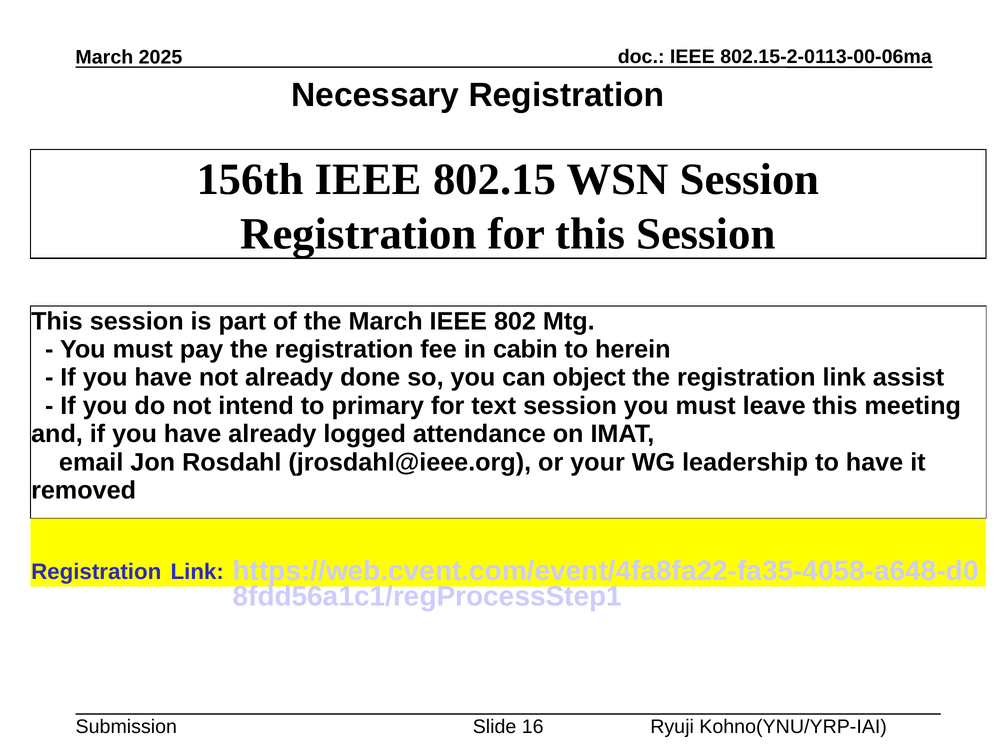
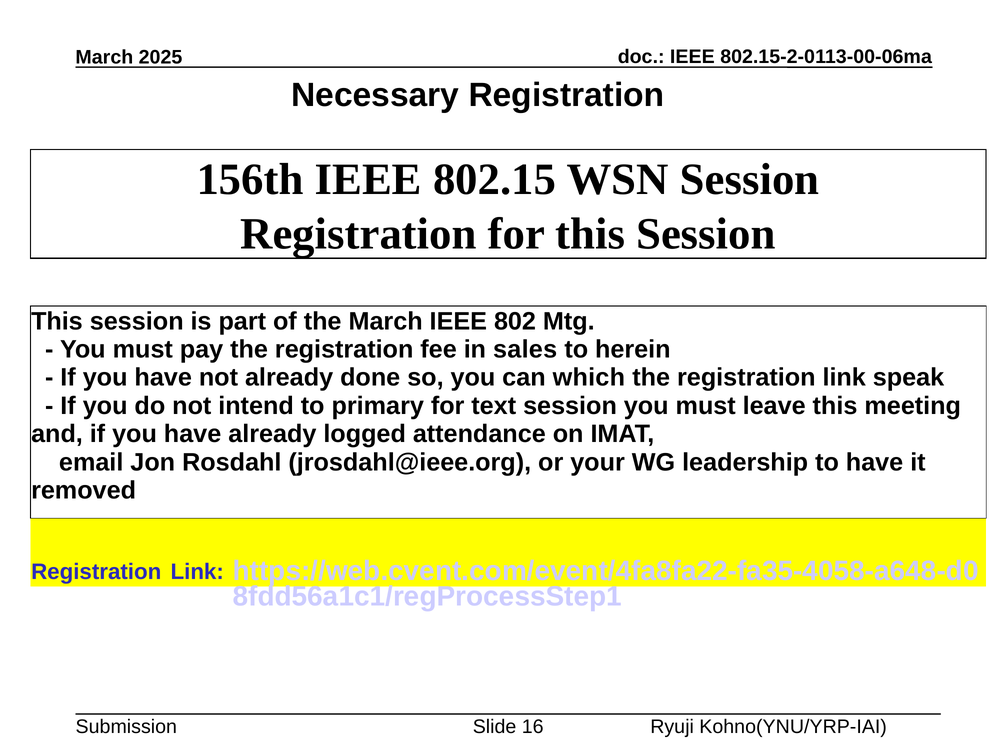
cabin: cabin -> sales (525, 349)
object: object -> which (589, 378)
assist: assist -> speak (909, 378)
